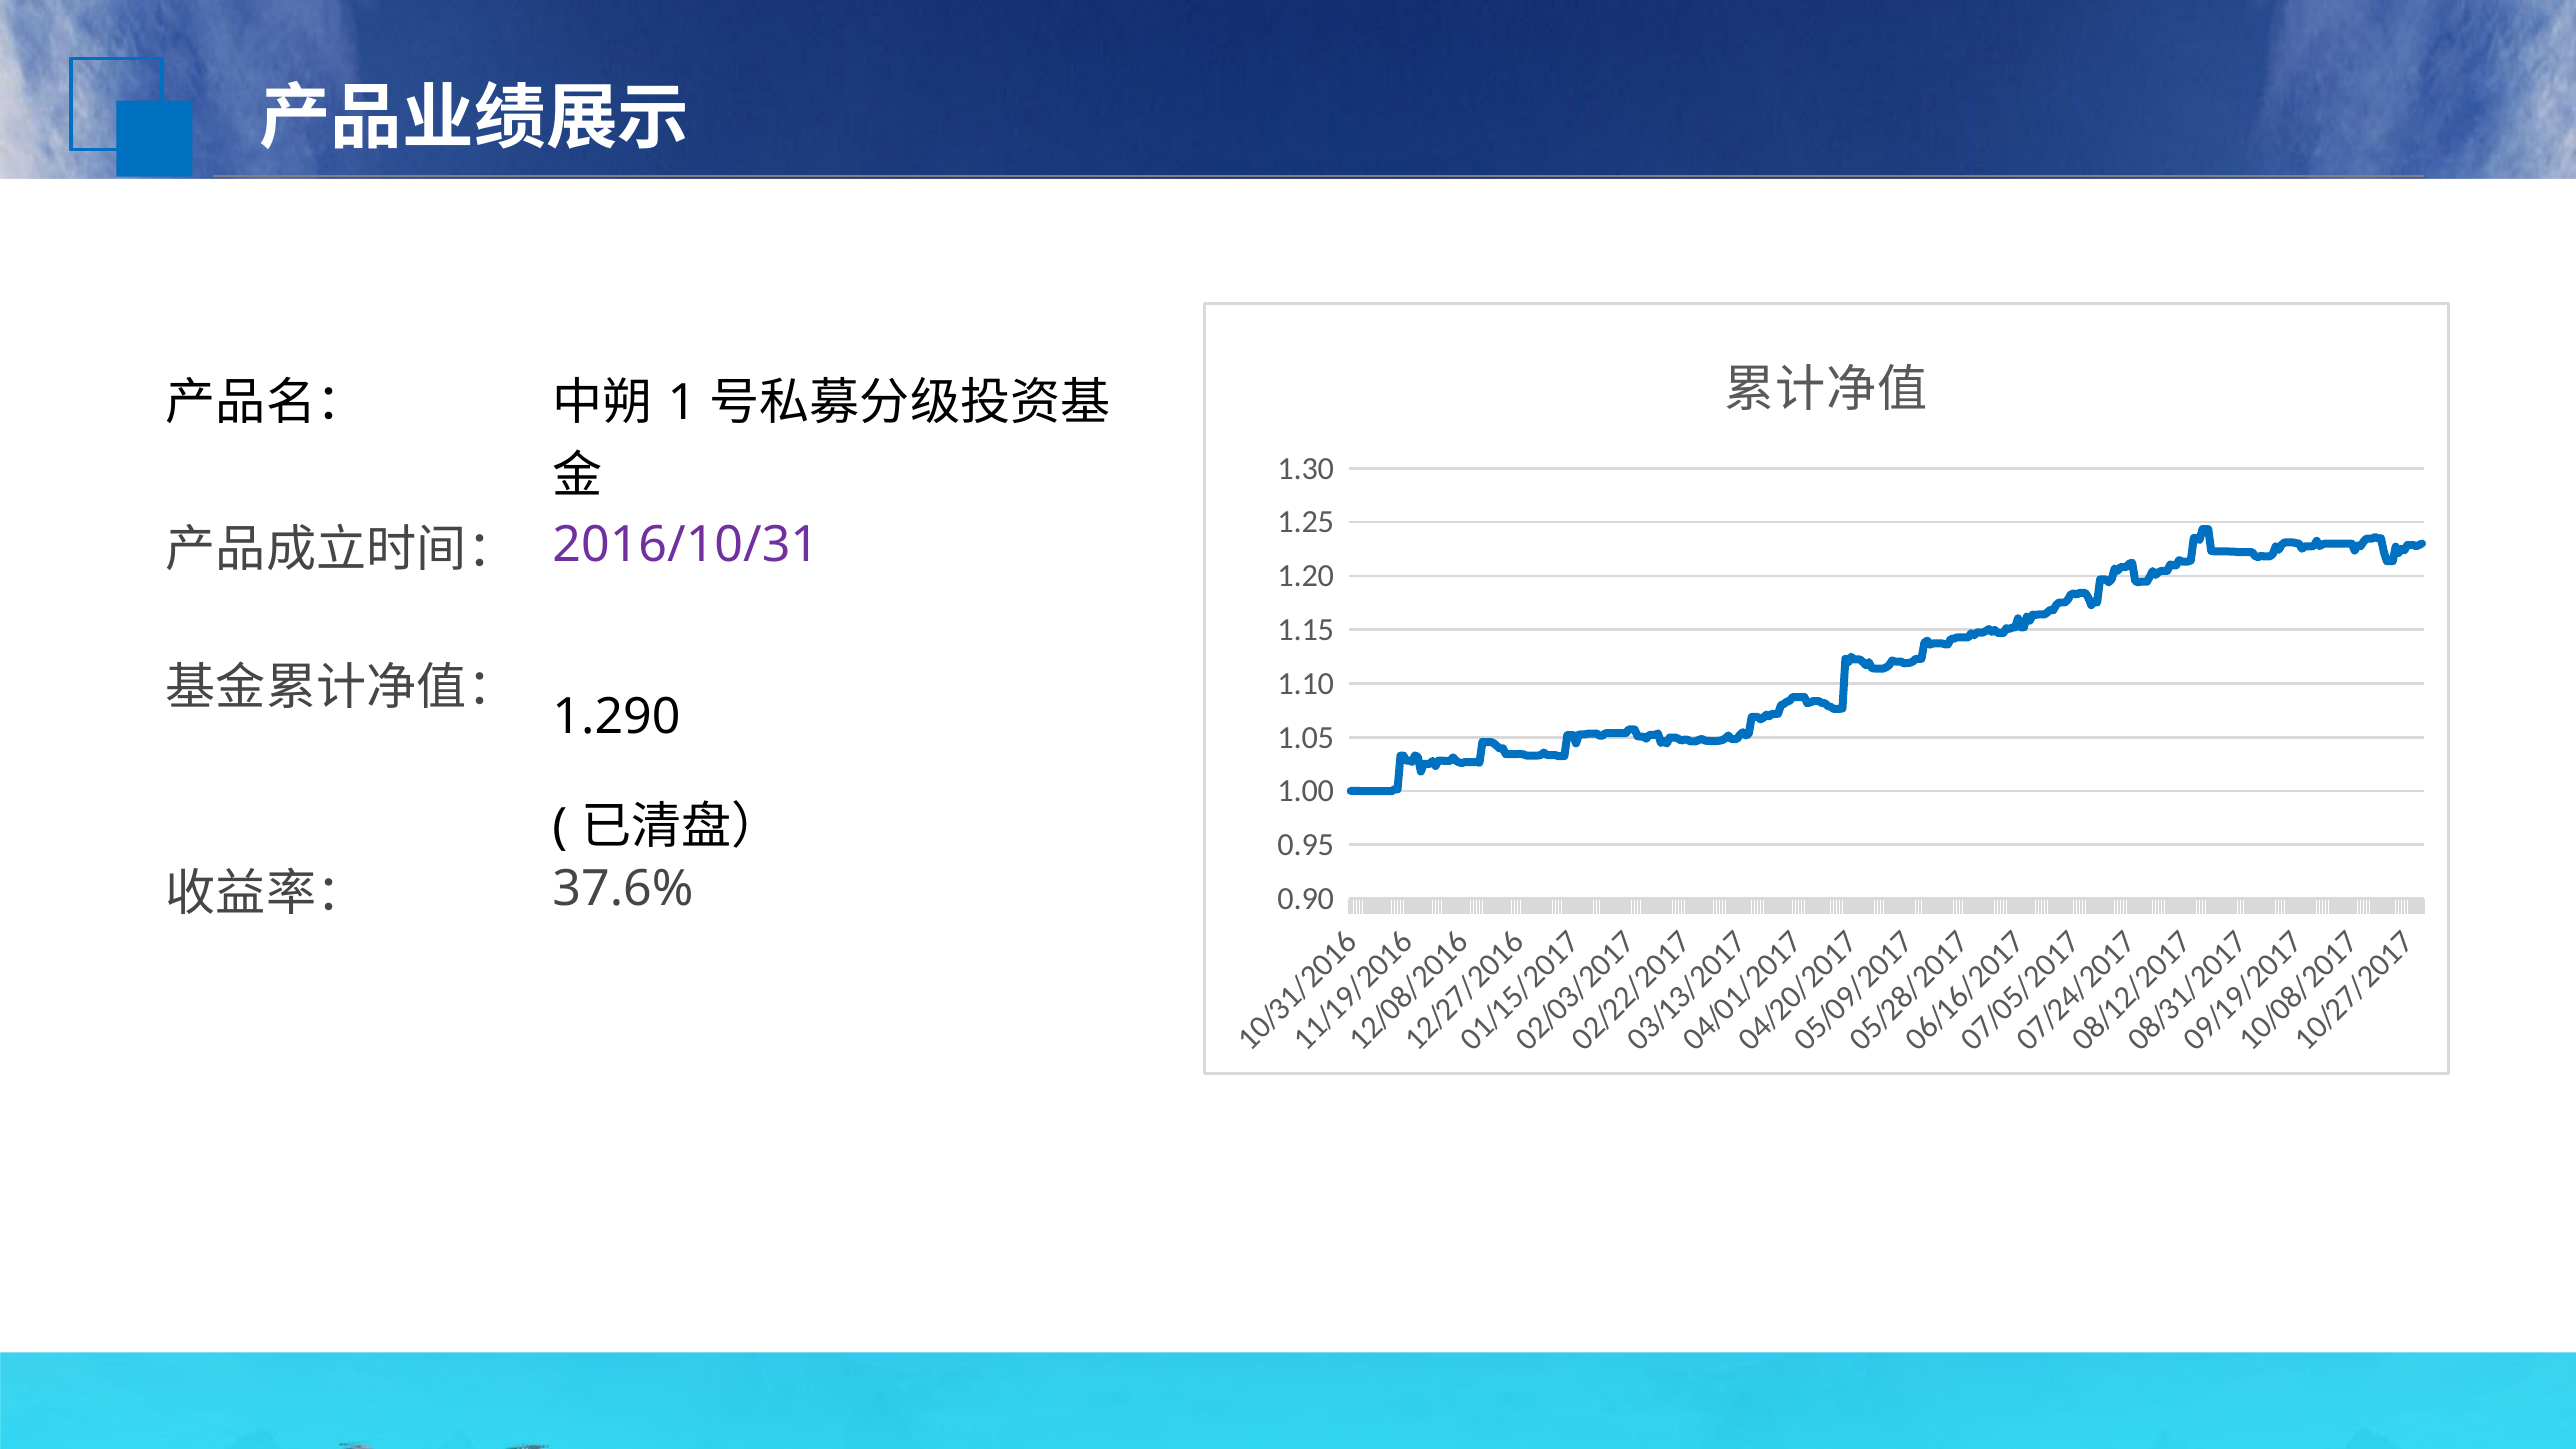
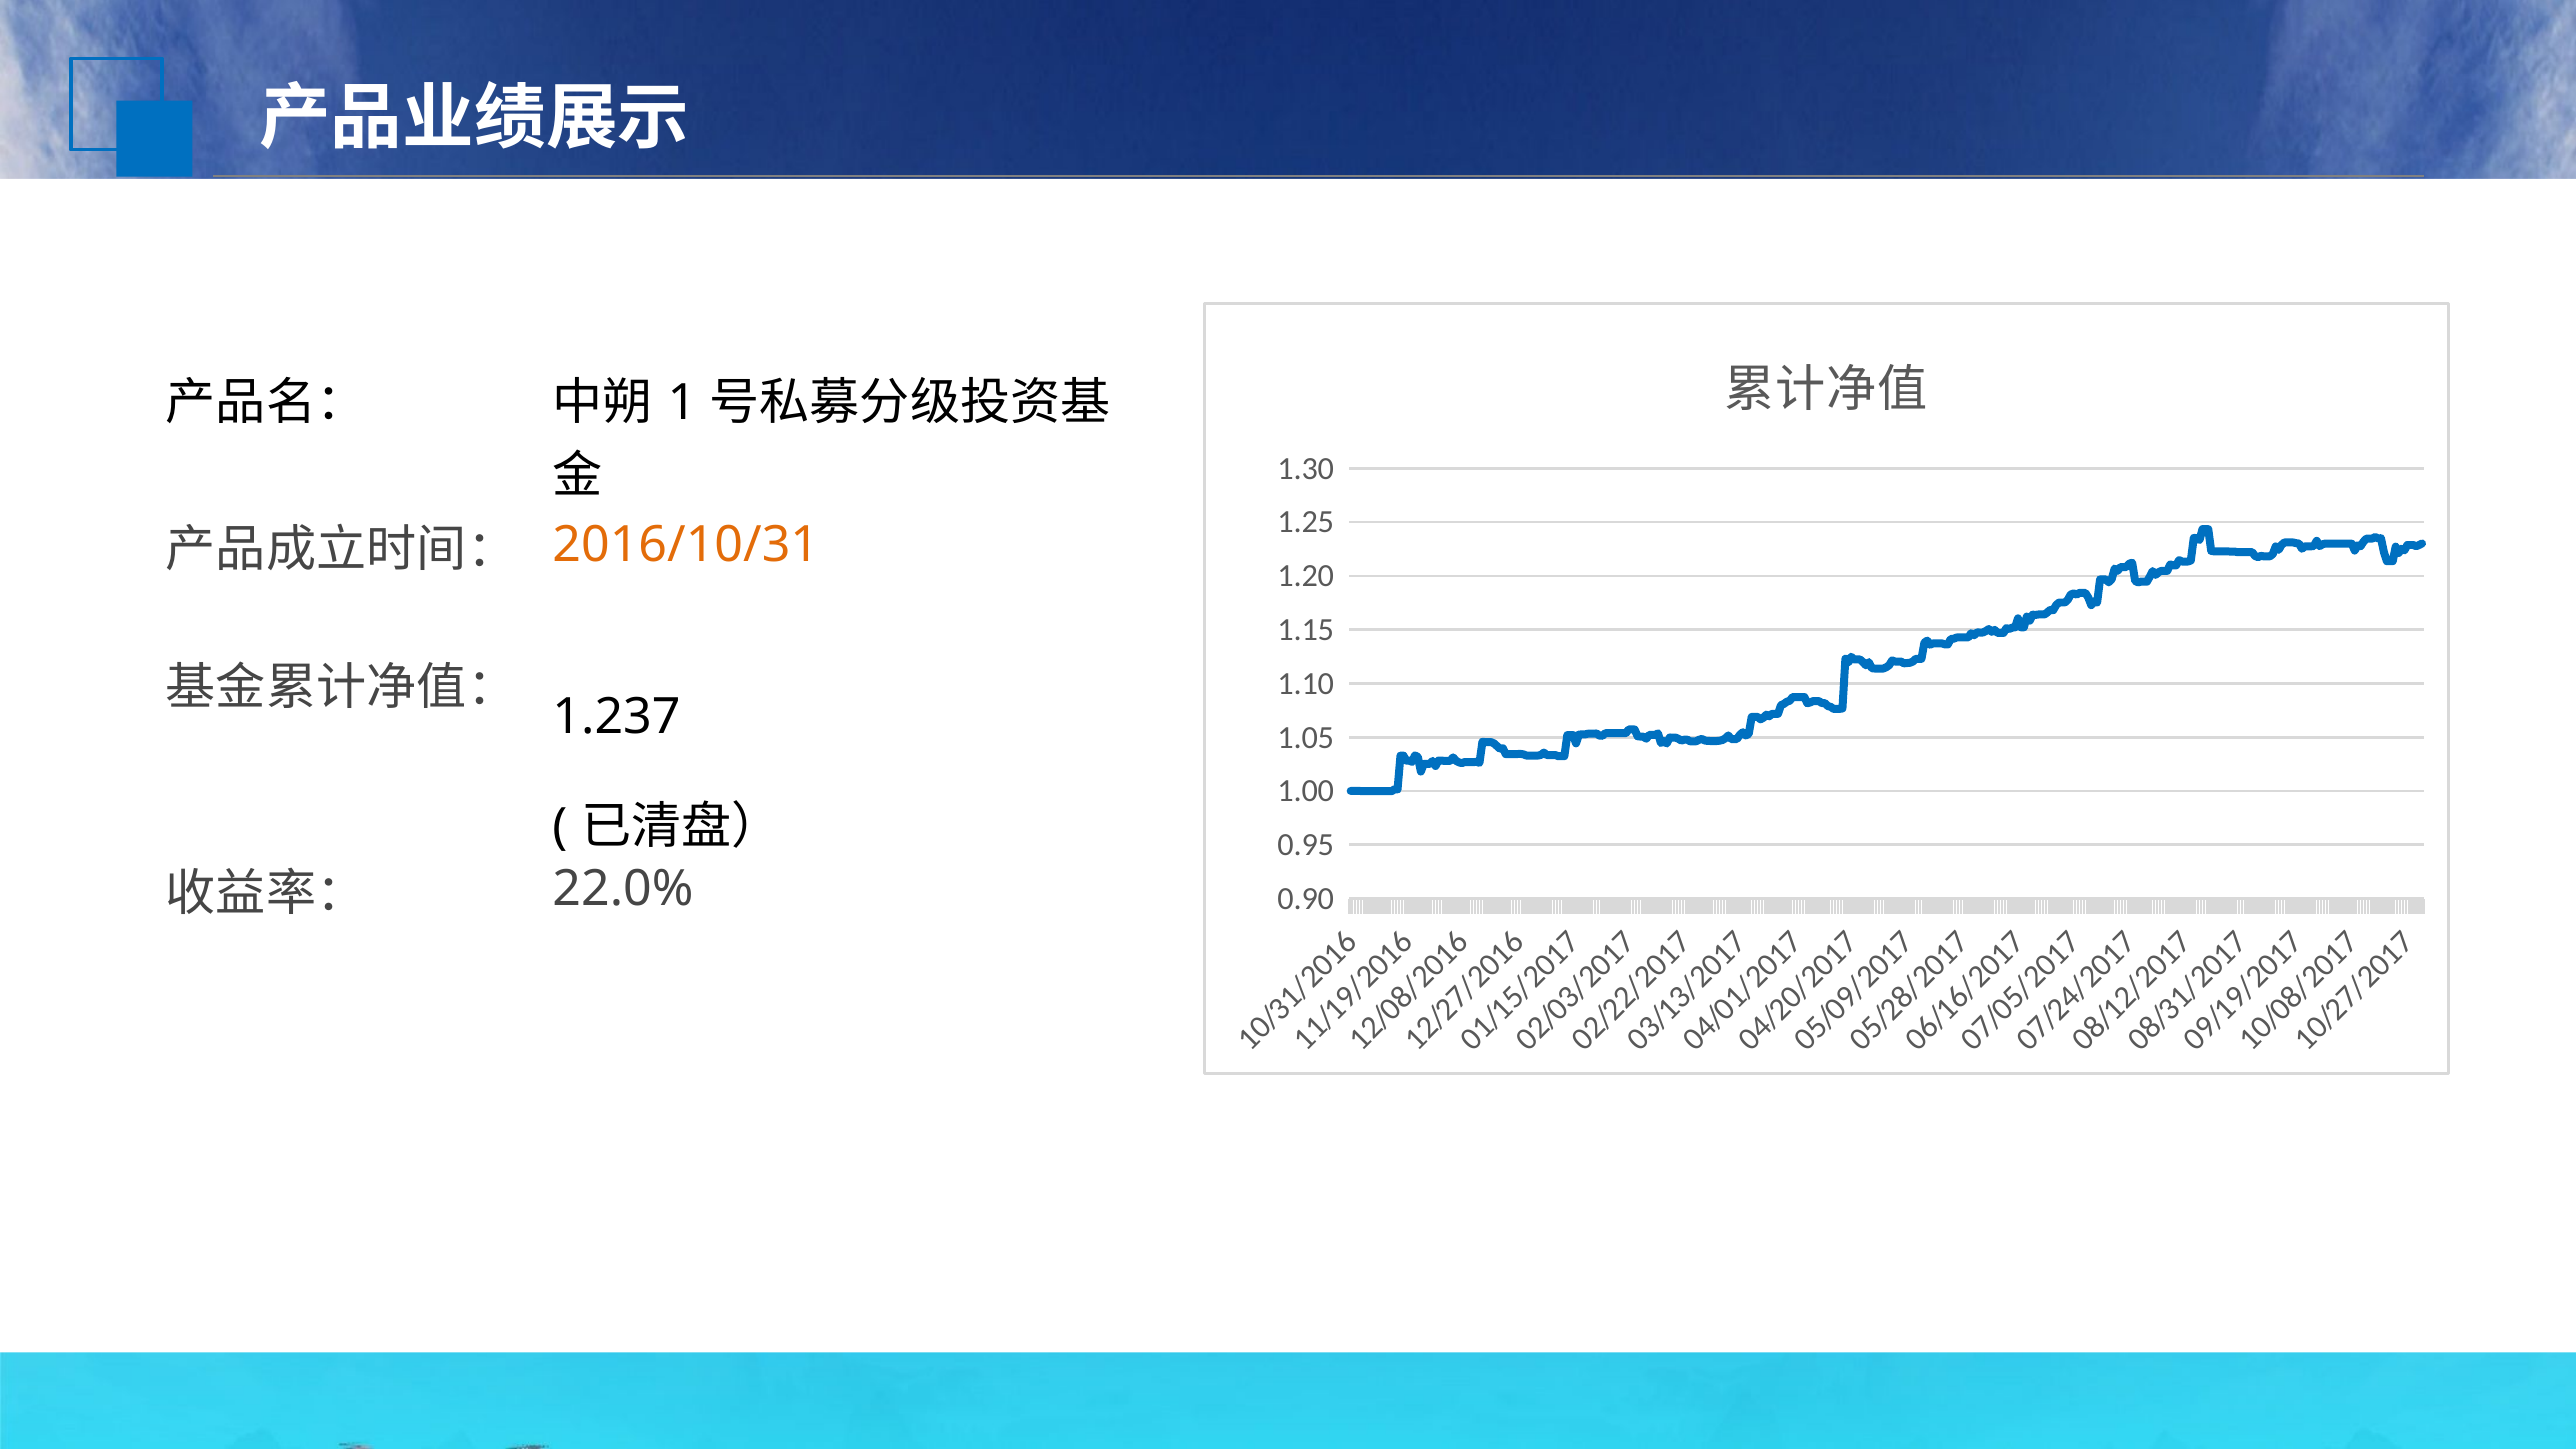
2016/10/31 colour: purple -> orange (686, 545)
1.290: 1.290 -> 1.237 (616, 717)
37.6%: 37.6% -> 22.0% (623, 889)
